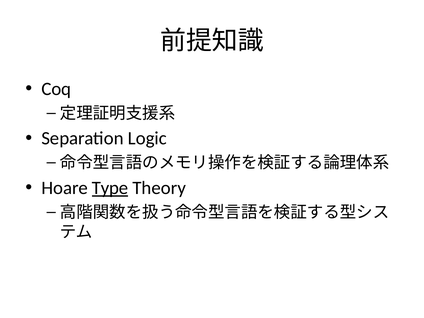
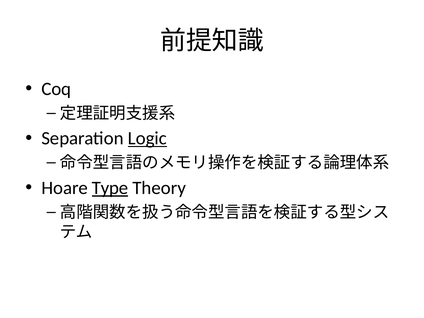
Logic underline: none -> present (147, 138)
